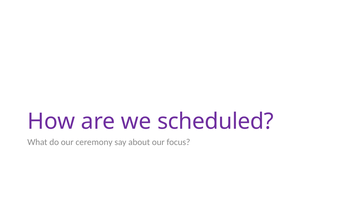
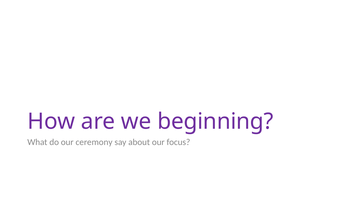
scheduled: scheduled -> beginning (215, 121)
